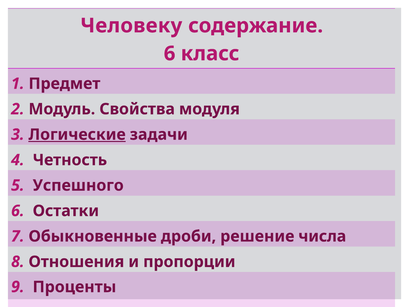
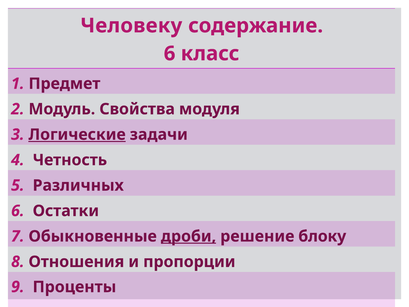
Успешного: Успешного -> Различных (78, 185)
дроби underline: none -> present (188, 236)
числа: числа -> блоку (322, 236)
